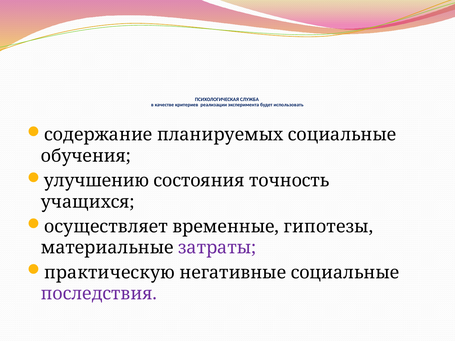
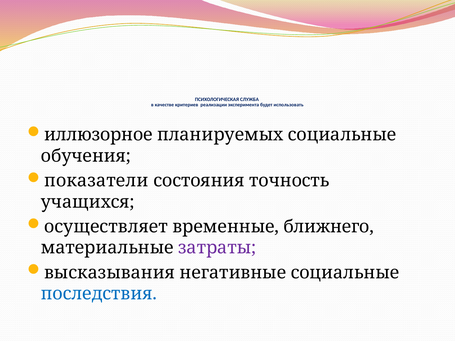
содержание: содержание -> иллюзорное (98, 135)
улучшению: улучшению -> показатели (96, 181)
гипотезы: гипотезы -> ближнего (329, 227)
практическую: практическую -> высказывания (110, 273)
последствия colour: purple -> blue (99, 294)
